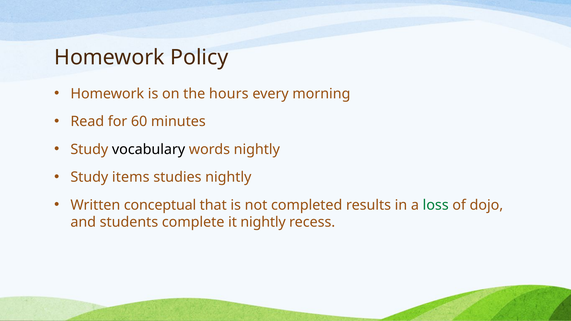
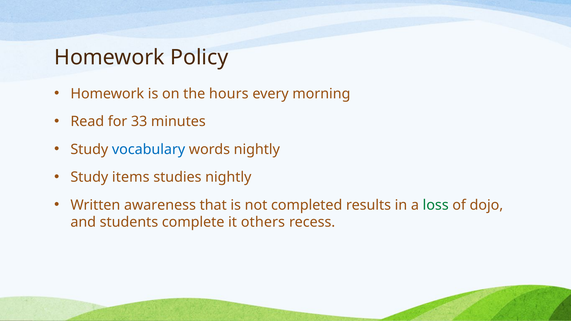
60: 60 -> 33 (139, 122)
vocabulary colour: black -> blue (149, 149)
conceptual: conceptual -> awareness (160, 205)
it nightly: nightly -> others (263, 222)
